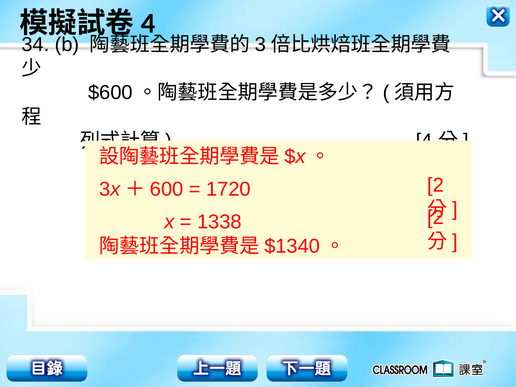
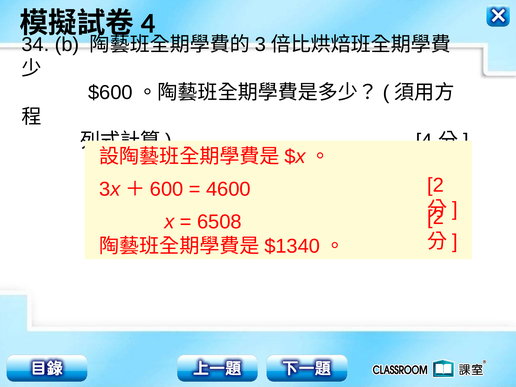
1720: 1720 -> 4600 (228, 189)
1338: 1338 -> 6508 (219, 222)
